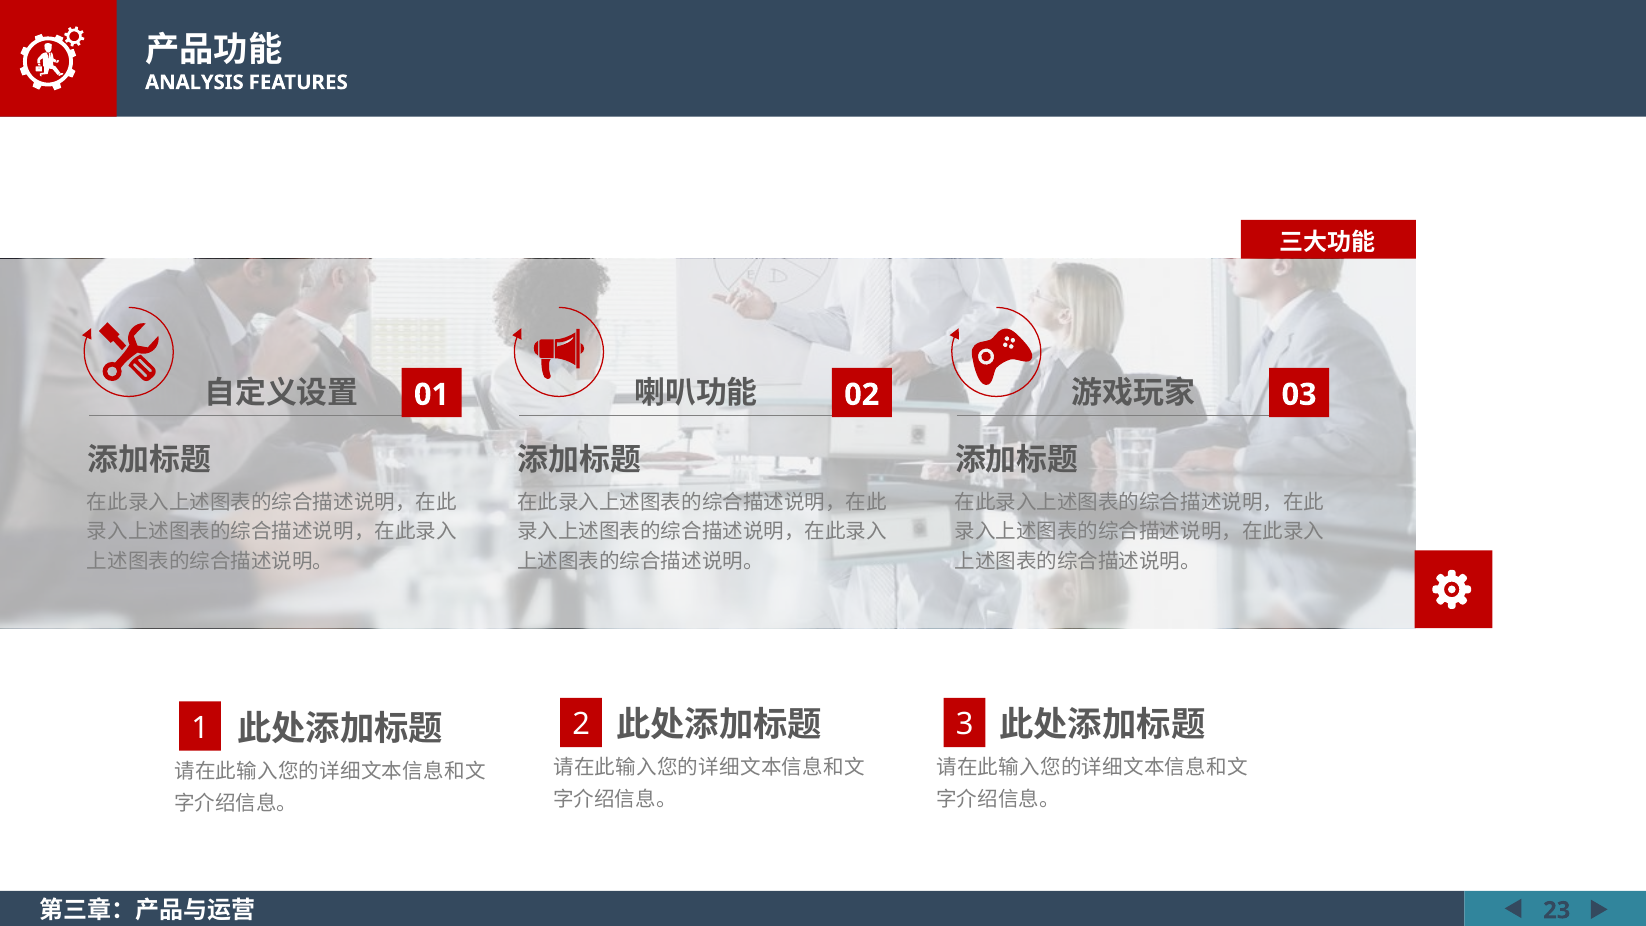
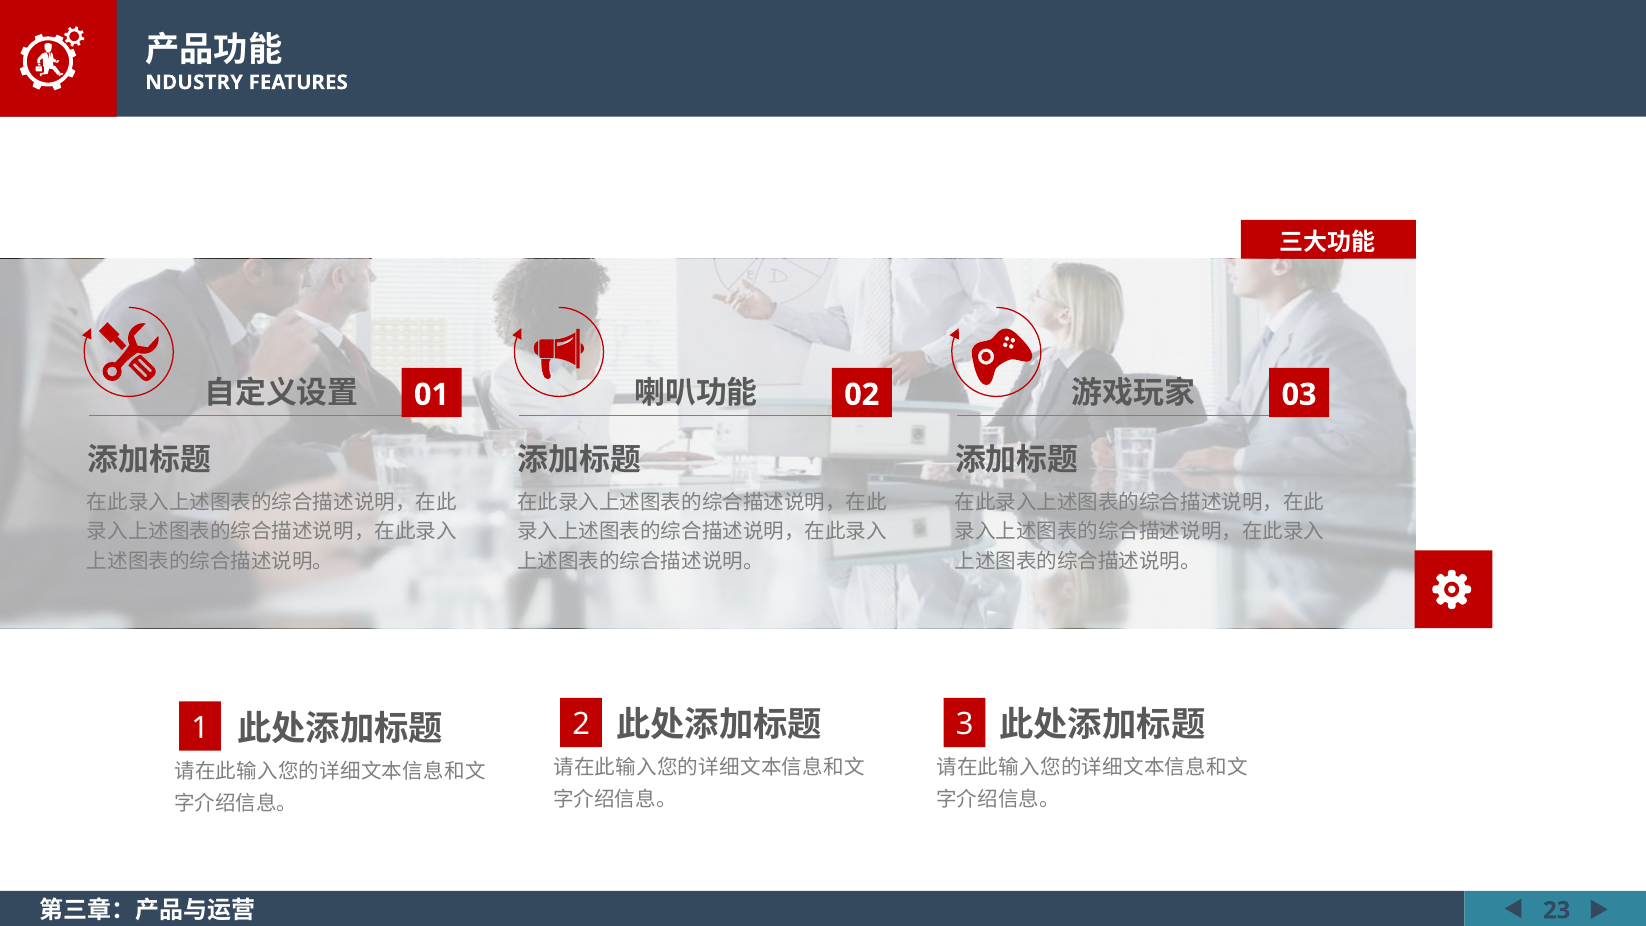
ANALYSIS: ANALYSIS -> NDUSTRY (194, 82)
